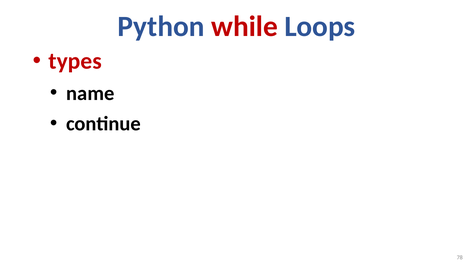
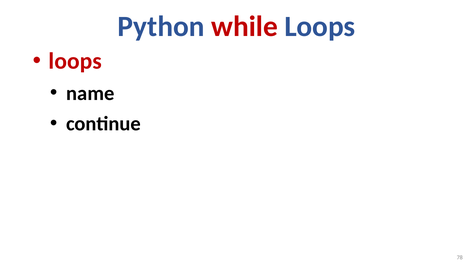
types: types -> loops (75, 61)
